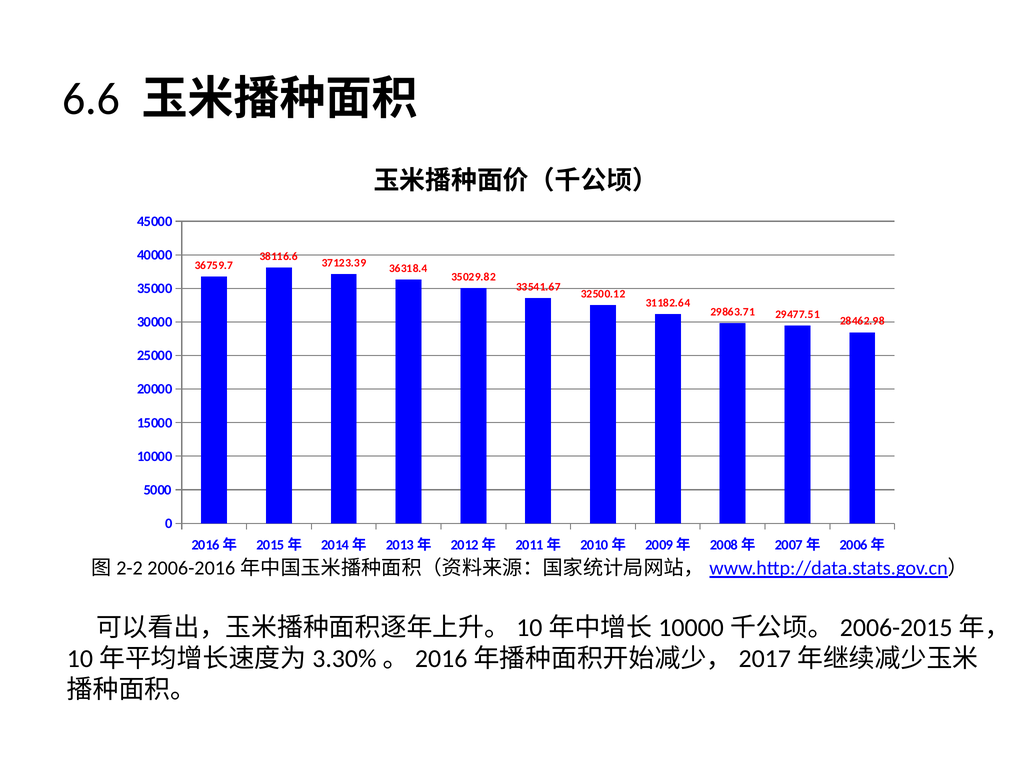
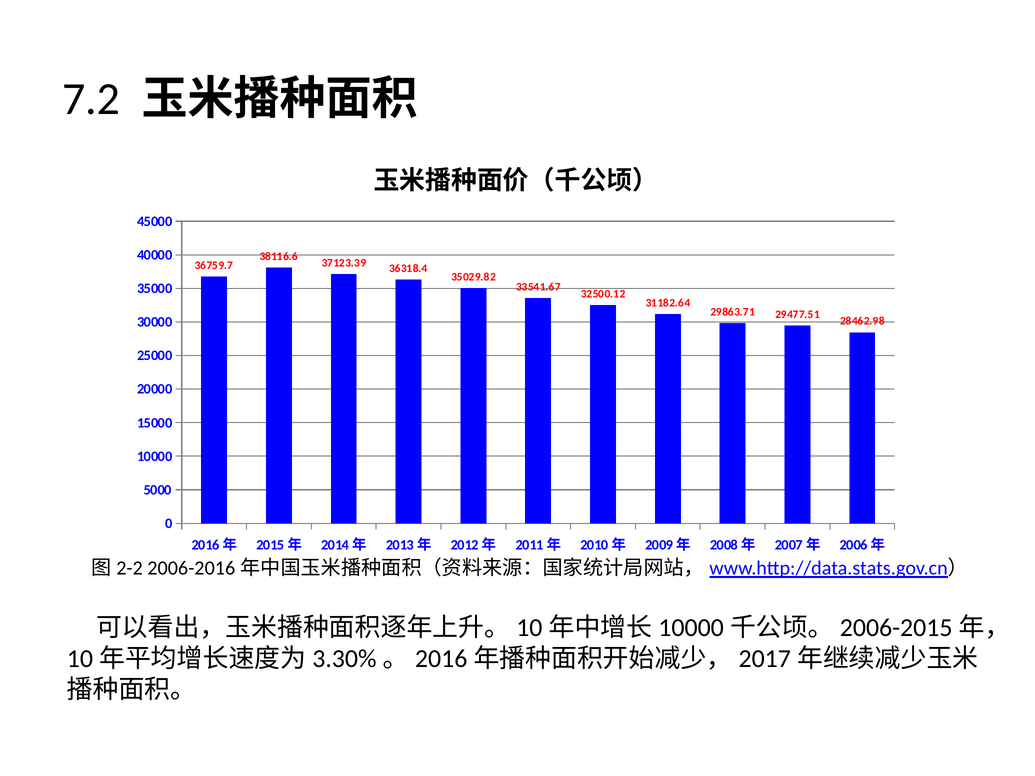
6.6: 6.6 -> 7.2 (91, 99)
